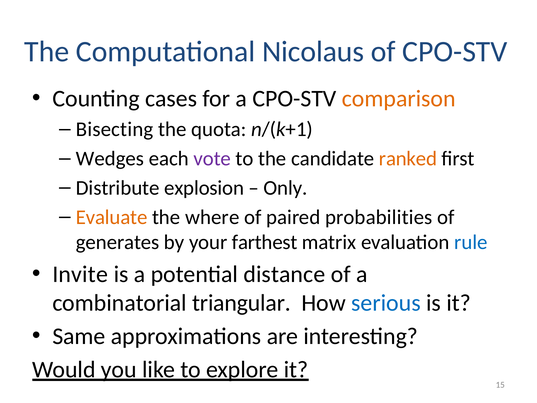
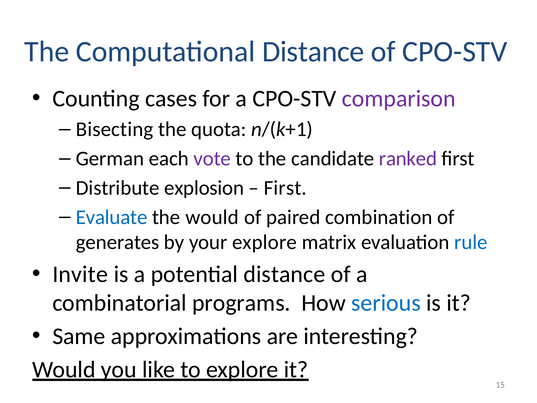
Computational Nicolaus: Nicolaus -> Distance (313, 52)
comparison colour: orange -> purple (399, 98)
Wedges: Wedges -> German (110, 159)
ranked colour: orange -> purple (408, 159)
Only: Only -> First (285, 188)
Evaluate colour: orange -> blue (112, 217)
the where: where -> would (212, 217)
probabilities: probabilities -> combination (379, 217)
your farthest: farthest -> explore (265, 242)
triangular: triangular -> programs (241, 303)
